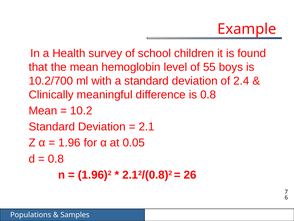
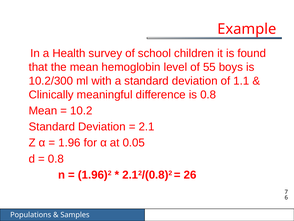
10.2/700: 10.2/700 -> 10.2/300 (51, 81)
2.4: 2.4 -> 1.1 (241, 81)
